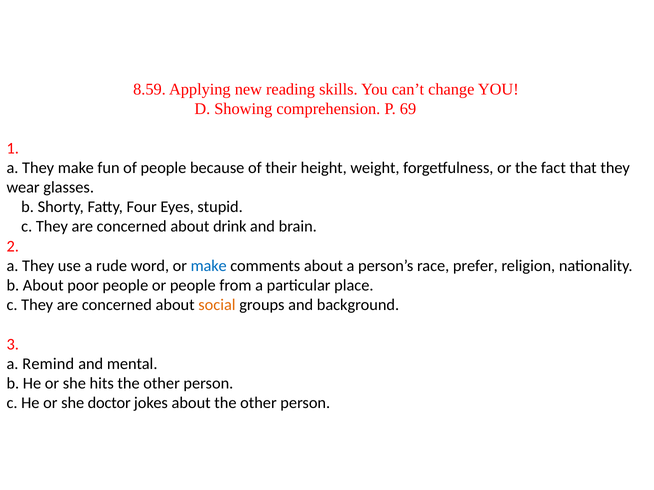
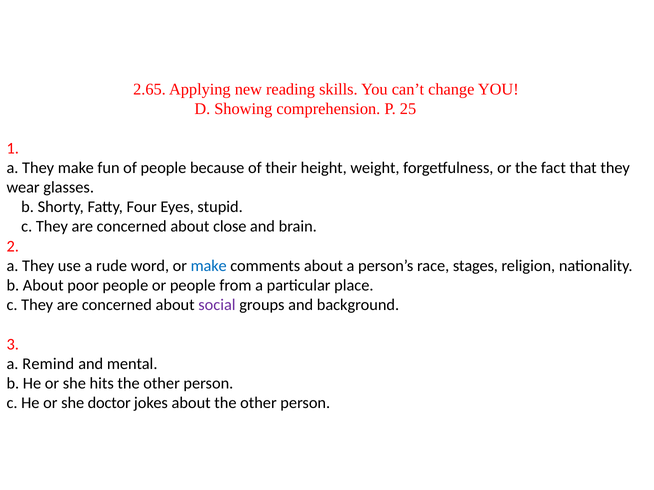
8.59: 8.59 -> 2.65 (150, 89)
69: 69 -> 25 (408, 109)
drink: drink -> close (230, 227)
prefer: prefer -> stages (475, 266)
social colour: orange -> purple (217, 305)
